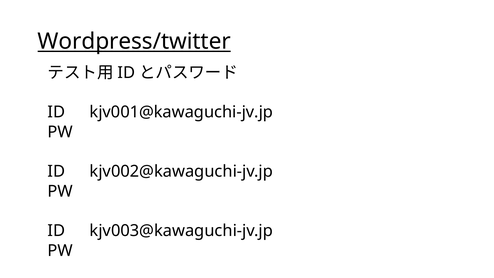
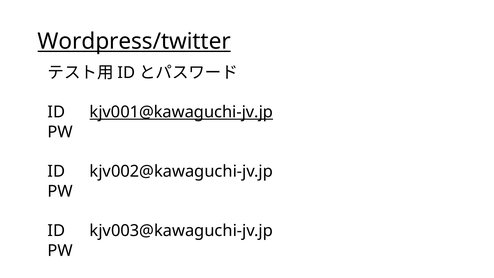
kjv001@kawaguchi-jv.jp underline: none -> present (181, 112)
